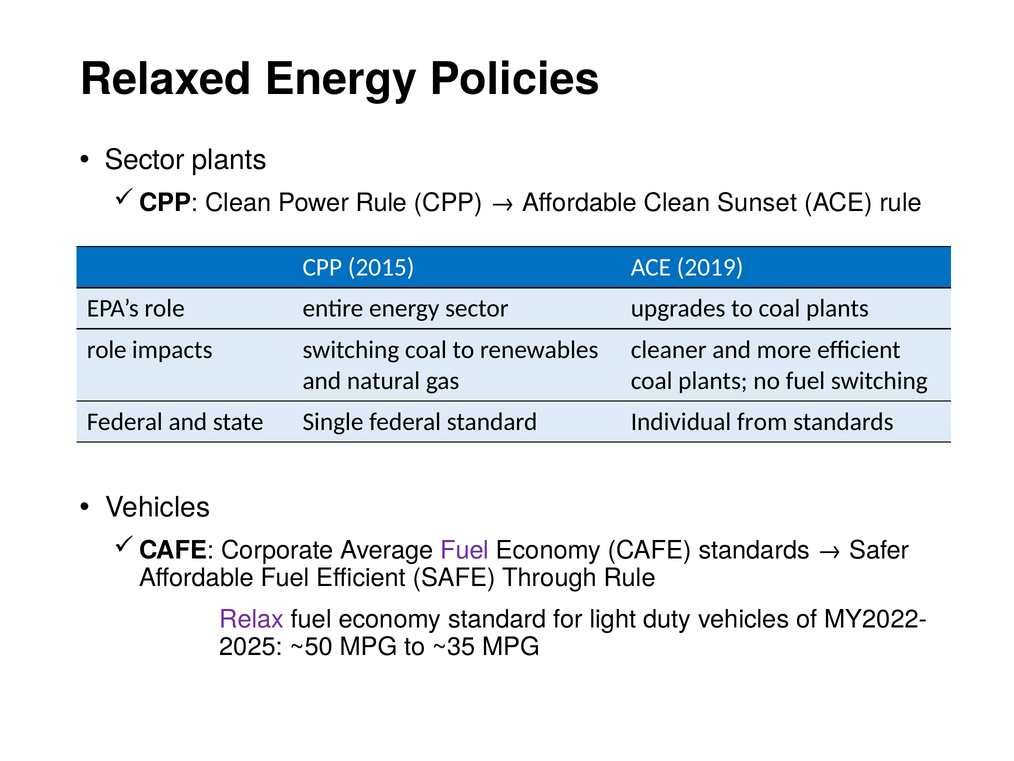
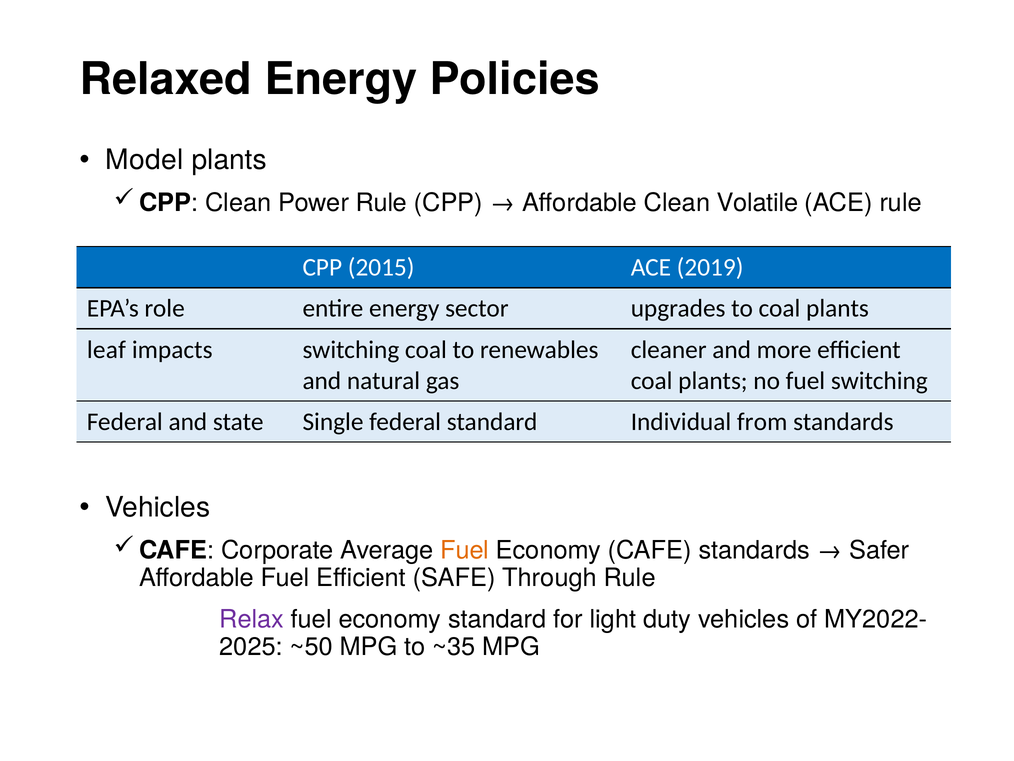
Sector: Sector -> Model (144, 160)
Sunset: Sunset -> Volatile (757, 203)
role: role -> leaf (106, 349)
Fuel colour: purple -> orange (465, 550)
